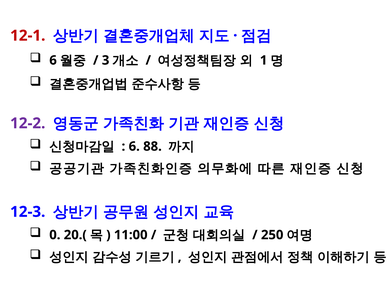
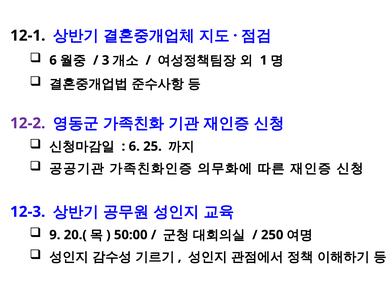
12-1 colour: red -> black (28, 36)
88: 88 -> 25 (152, 146)
0: 0 -> 9 (55, 235)
11:00: 11:00 -> 50:00 (131, 235)
